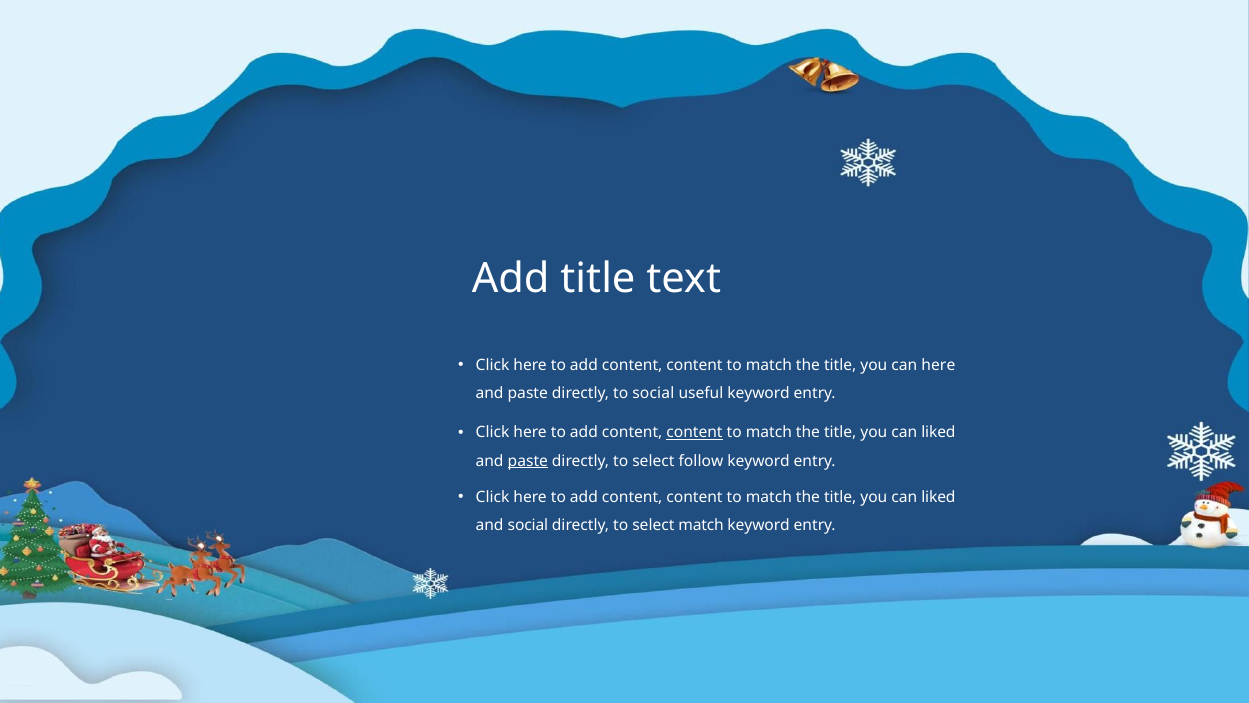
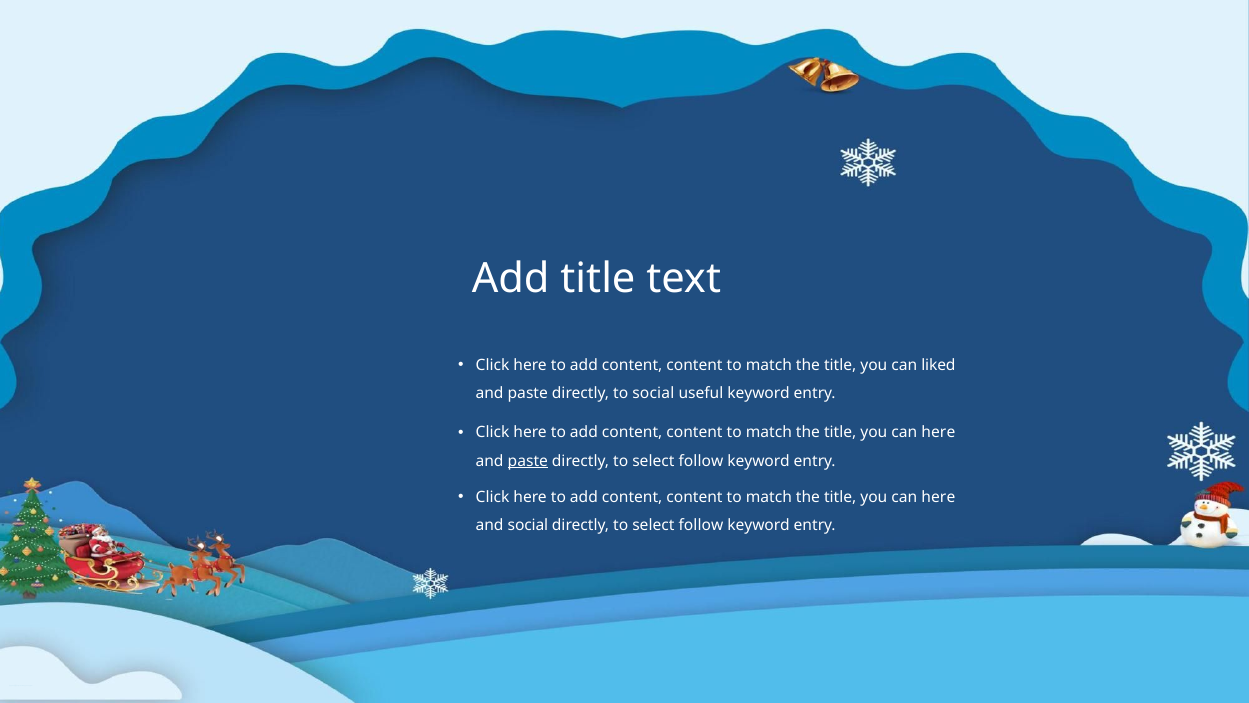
can here: here -> liked (938, 365)
content underline: present -> none (694, 433)
liked: liked -> here (938, 433)
liked: liked -> here (938, 497)
match: match -> follow (701, 525)
